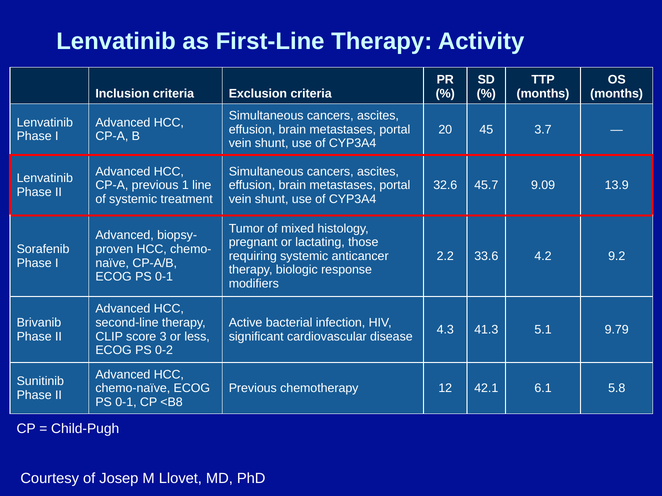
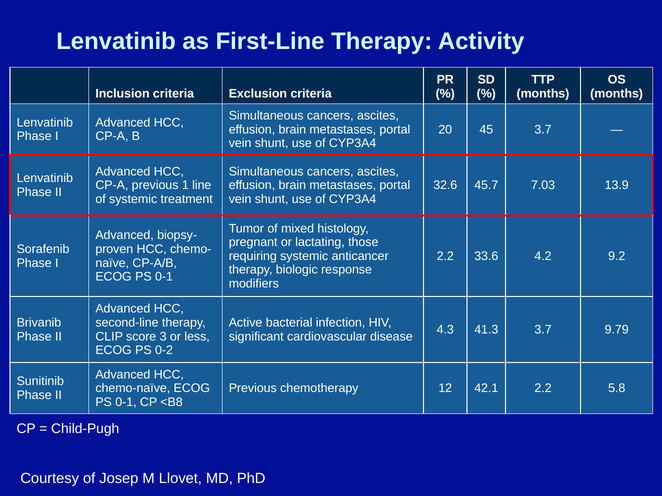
9.09: 9.09 -> 7.03 (543, 185)
41.3 5.1: 5.1 -> 3.7 (543, 330)
42.1 6.1: 6.1 -> 2.2 (543, 389)
